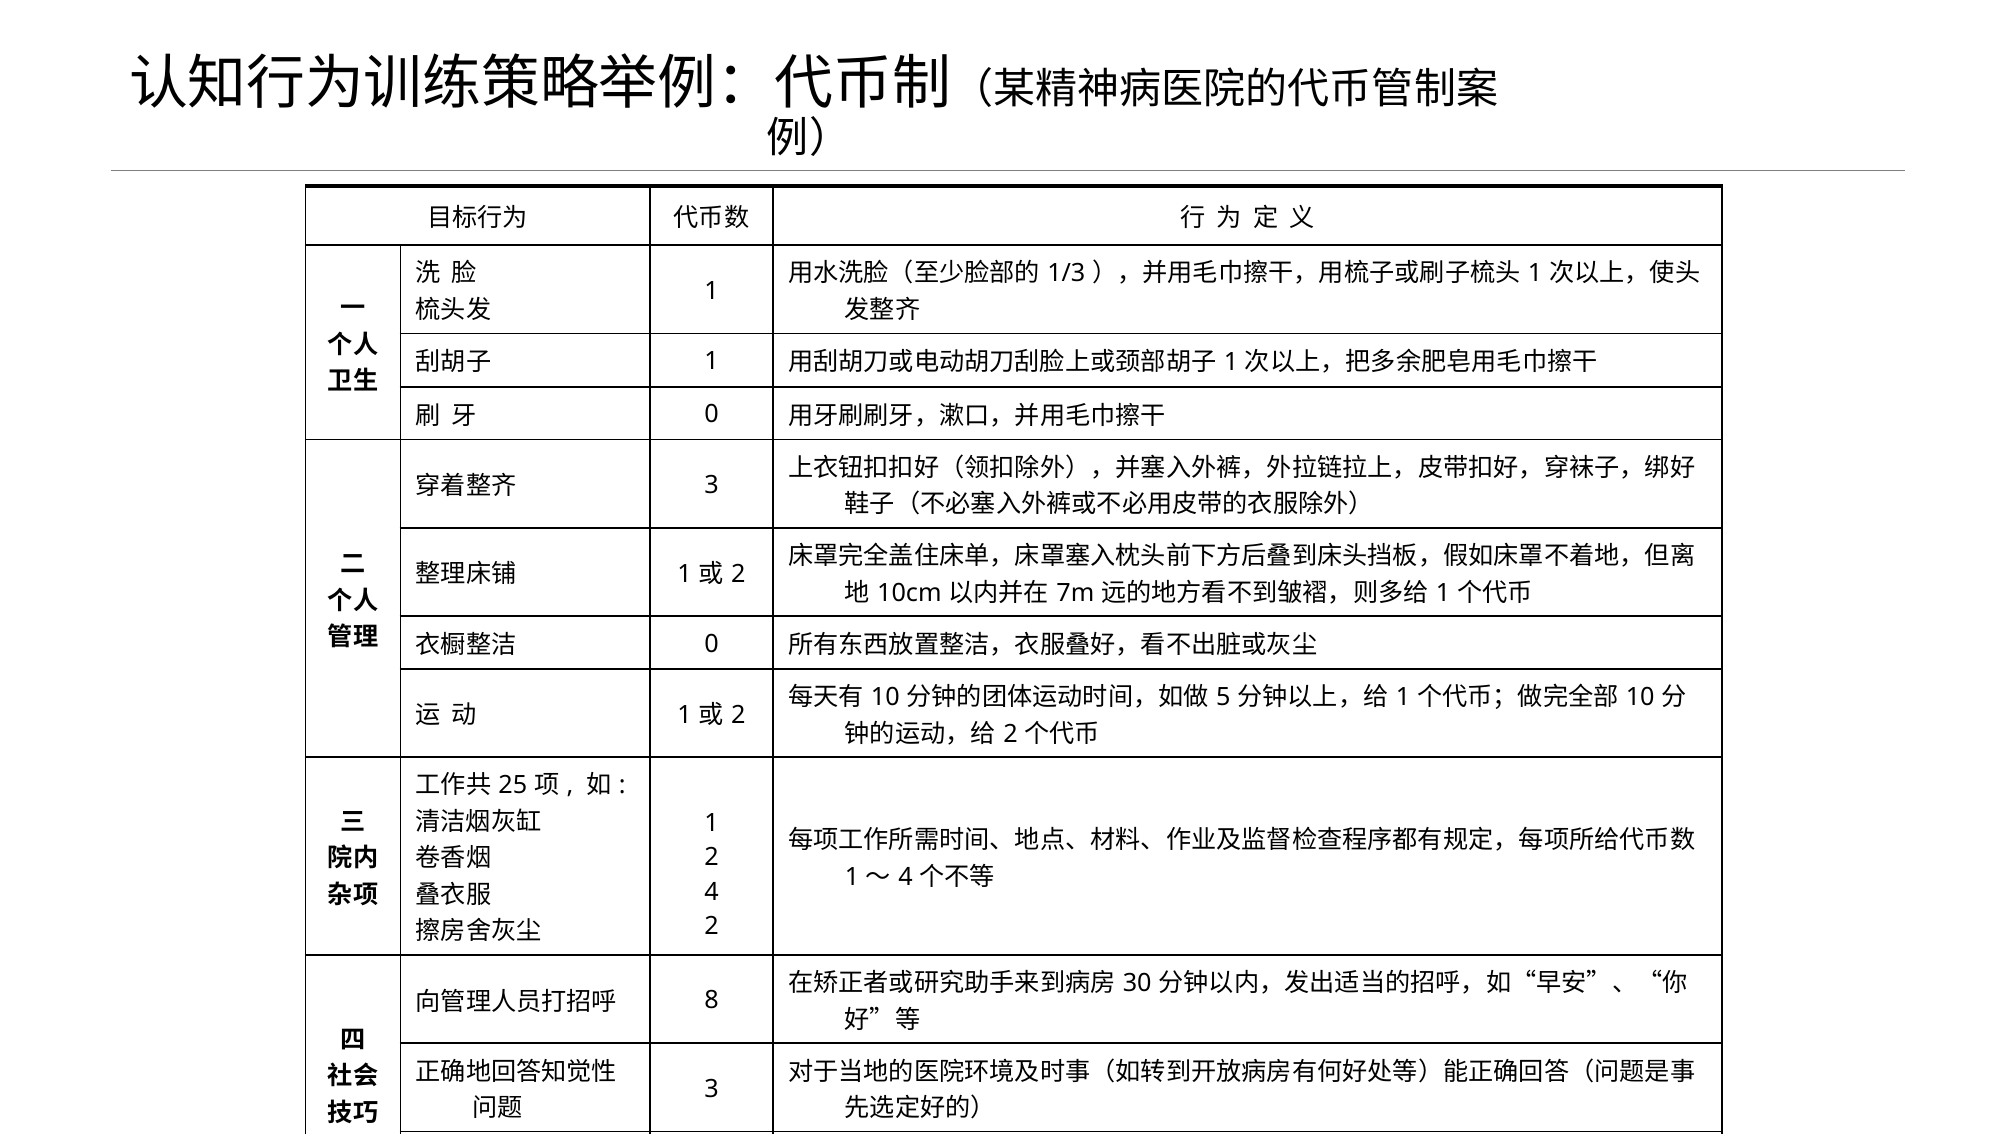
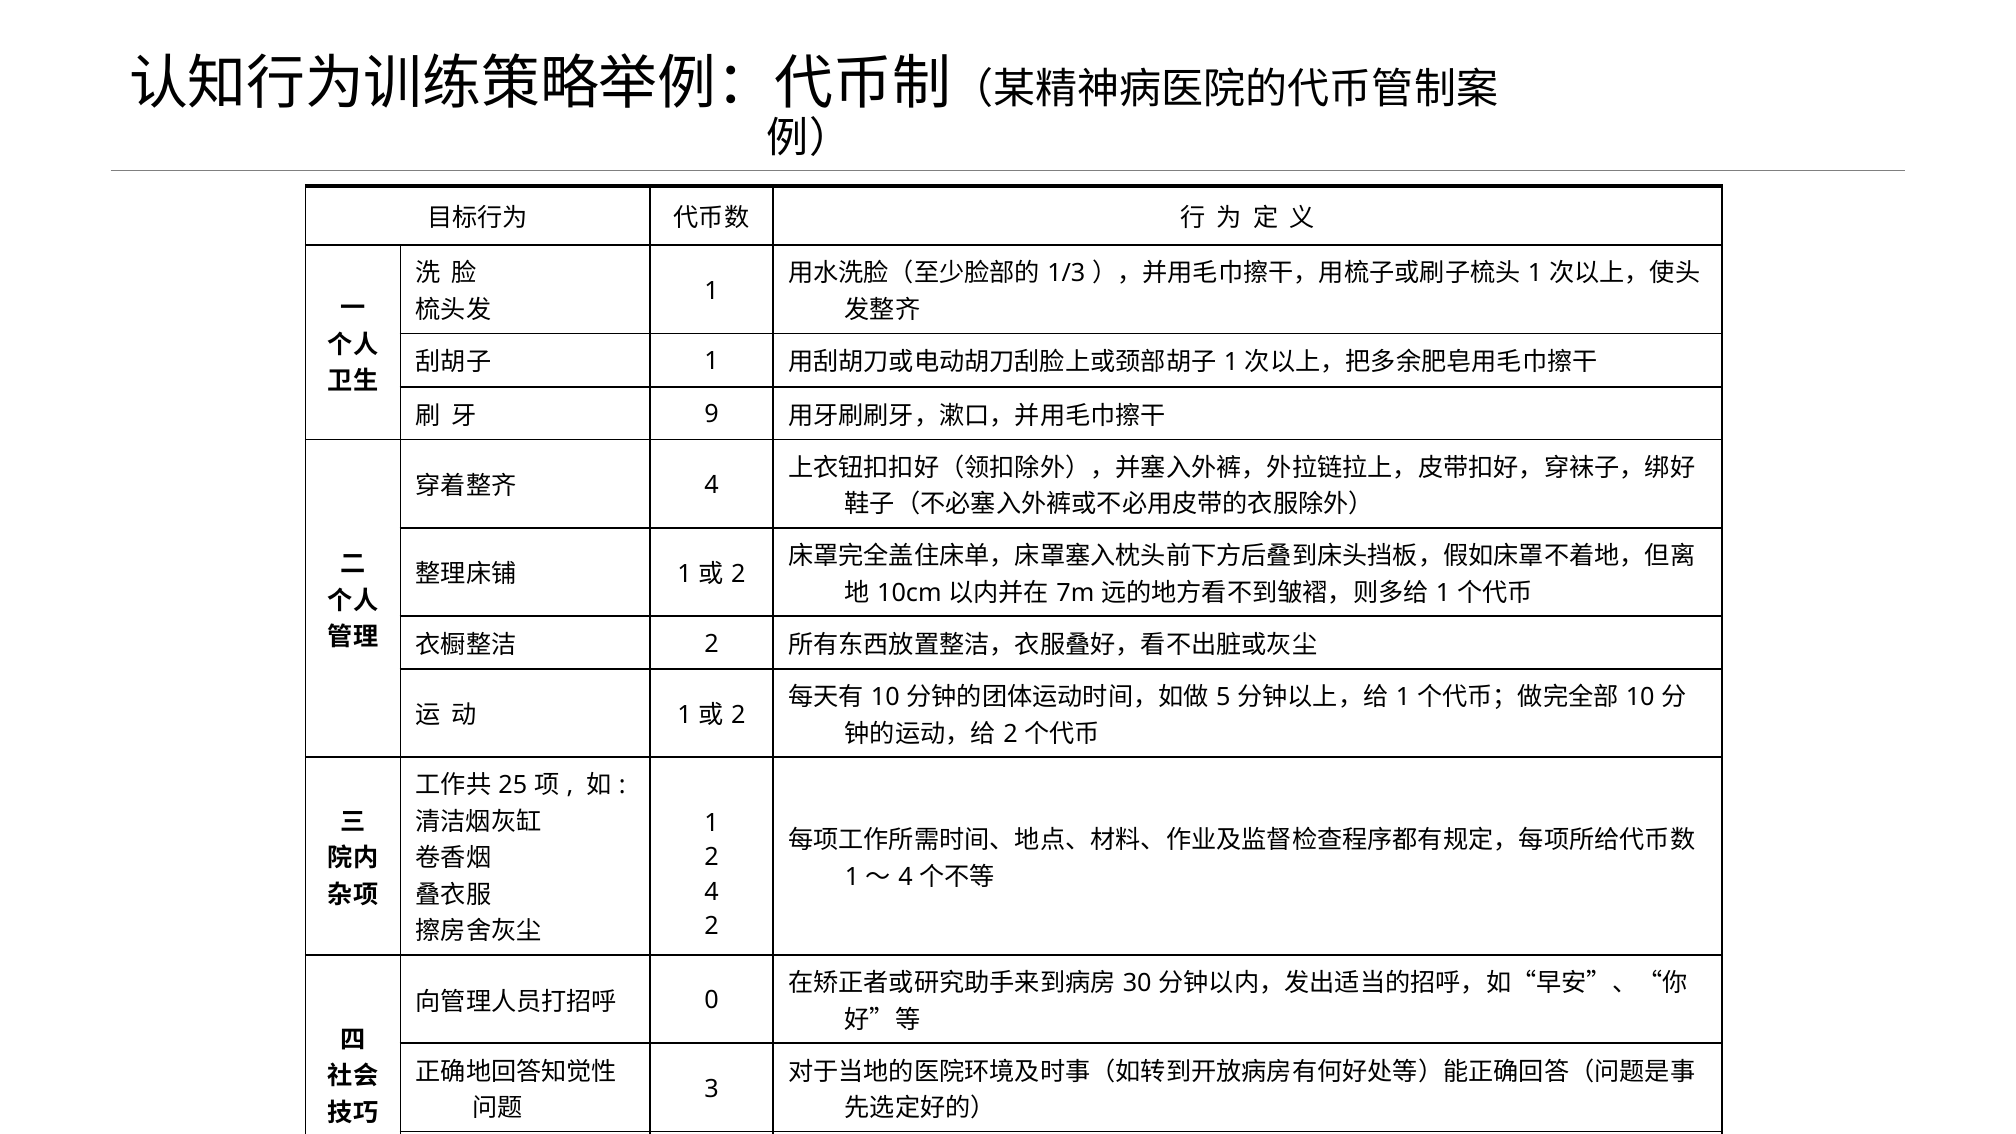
0: 0 -> 9 (712, 415)
3: 3 -> 4 (712, 485)
0: 0 -> 2 (712, 644)
8: 8 -> 0 (712, 1001)
